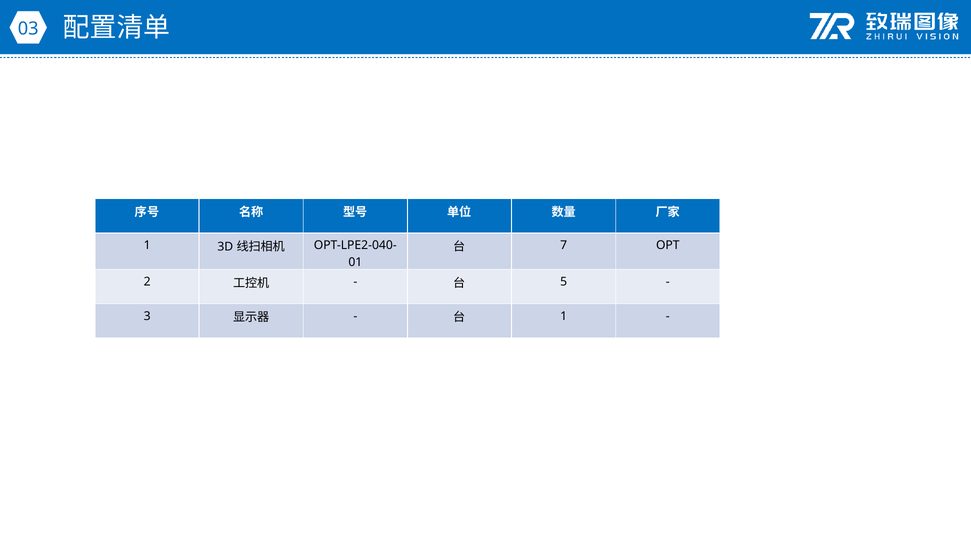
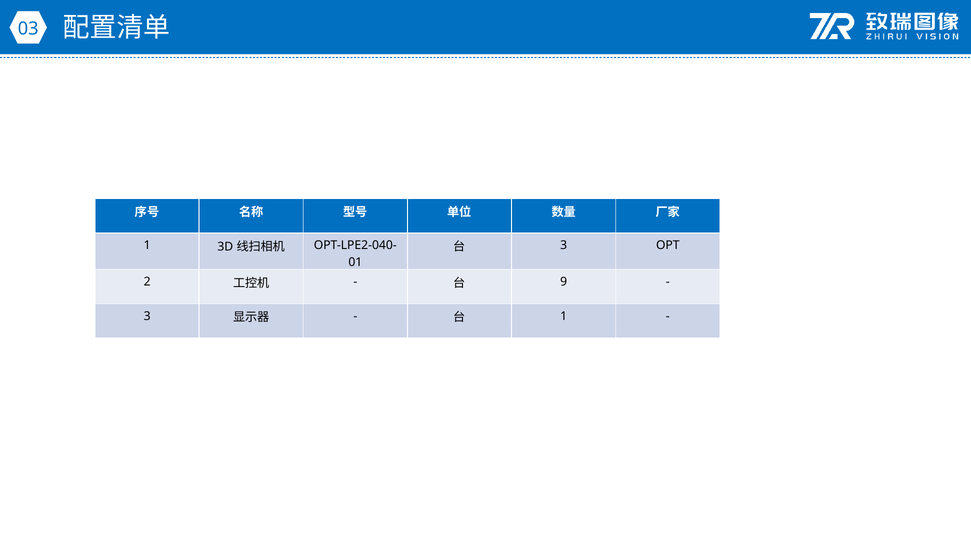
7: 7 -> 3 (564, 246)
5: 5 -> 9 (564, 282)
